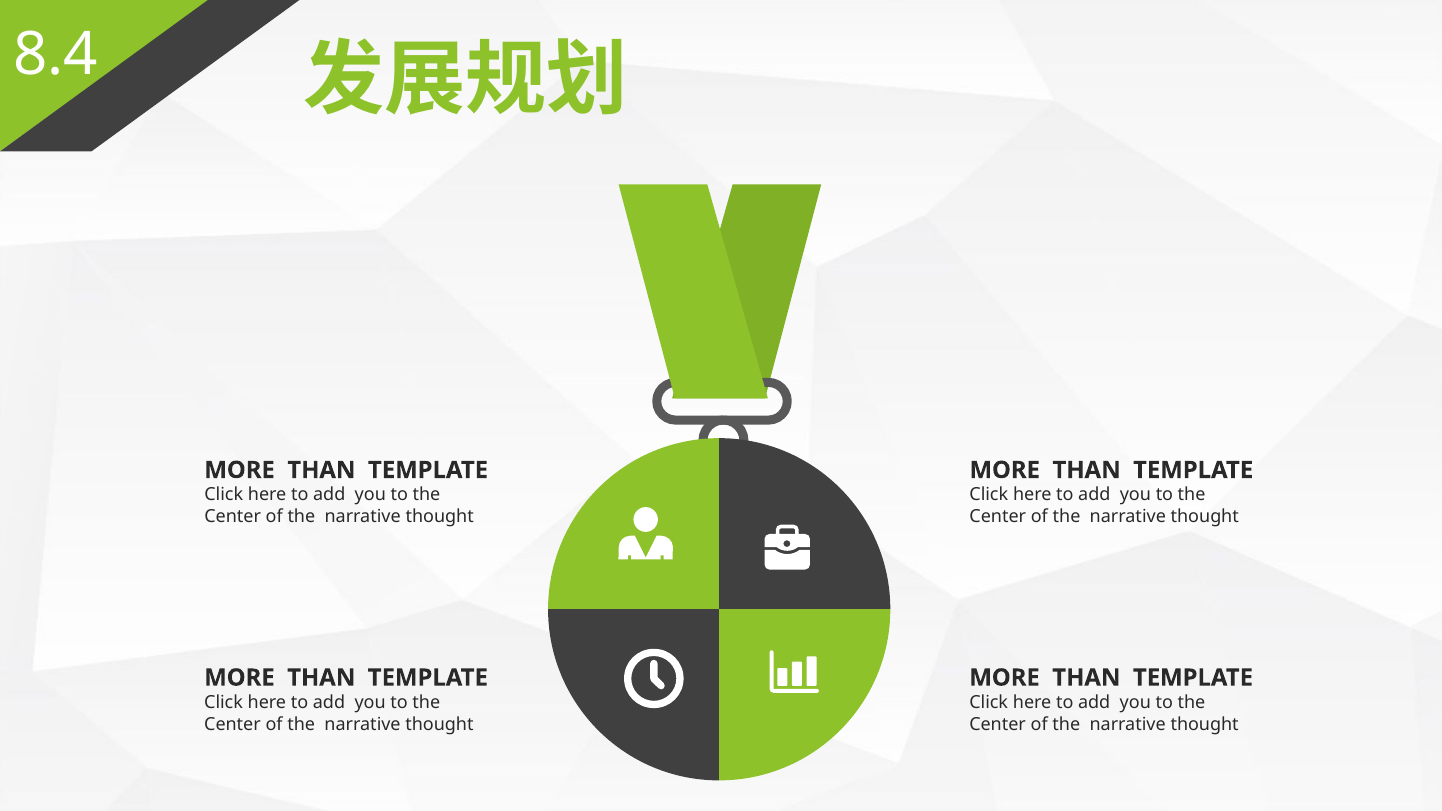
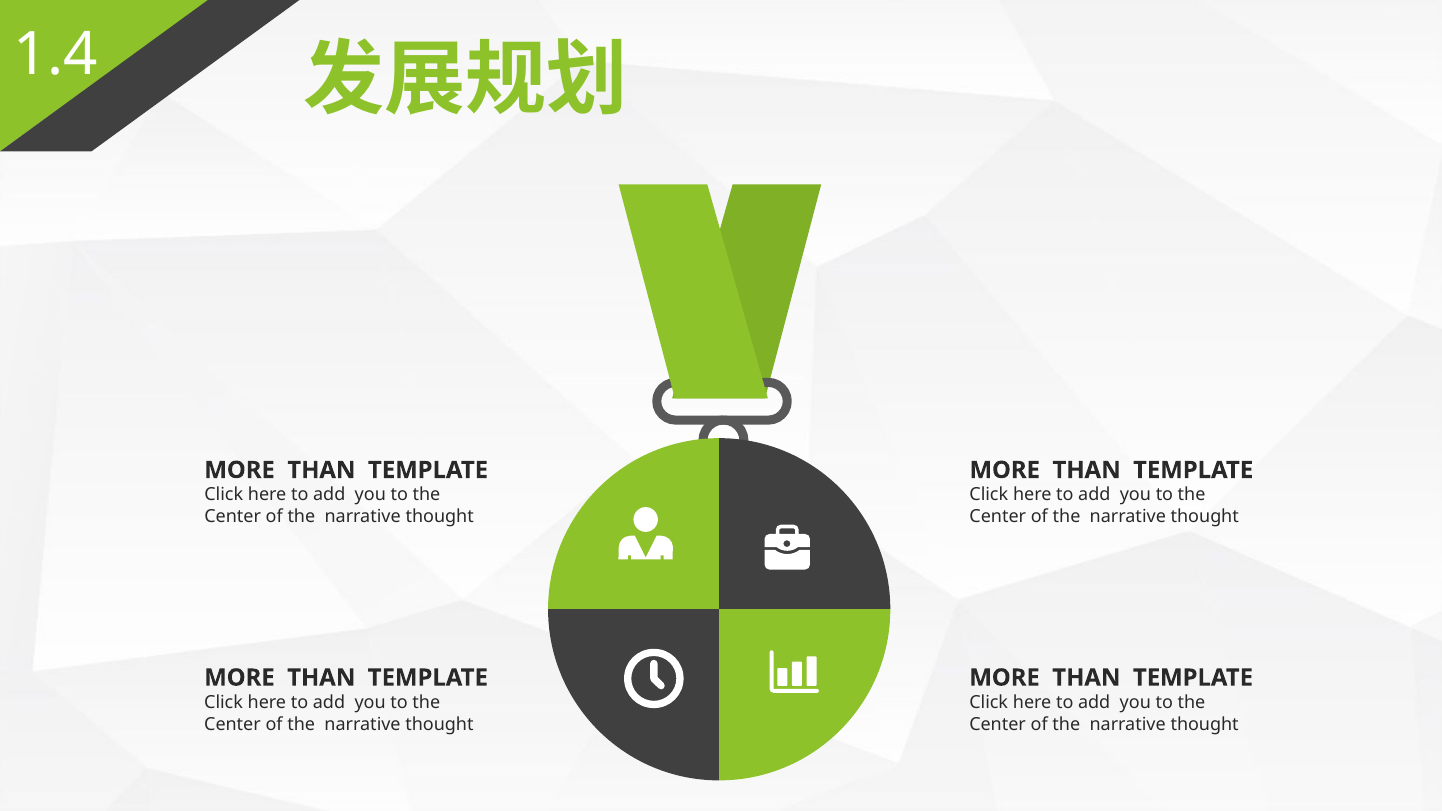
8.4: 8.4 -> 1.4 (56, 55)
